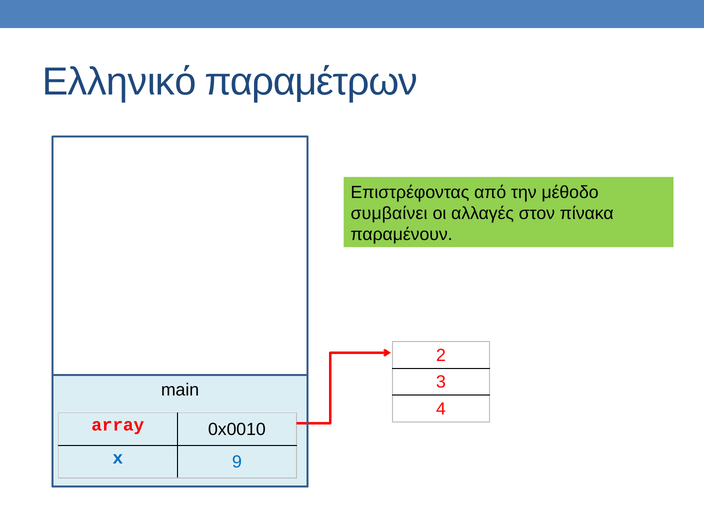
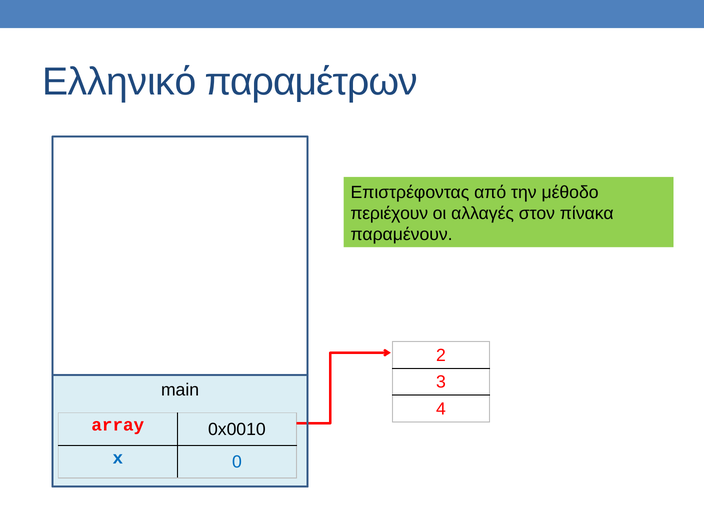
συμβαίνει: συμβαίνει -> περιέχουν (389, 213)
9: 9 -> 0 (237, 462)
